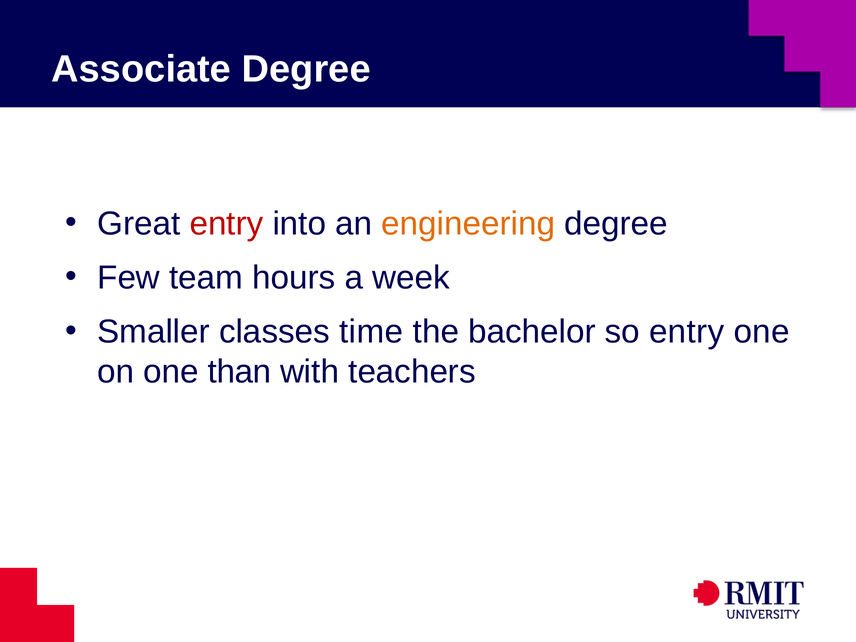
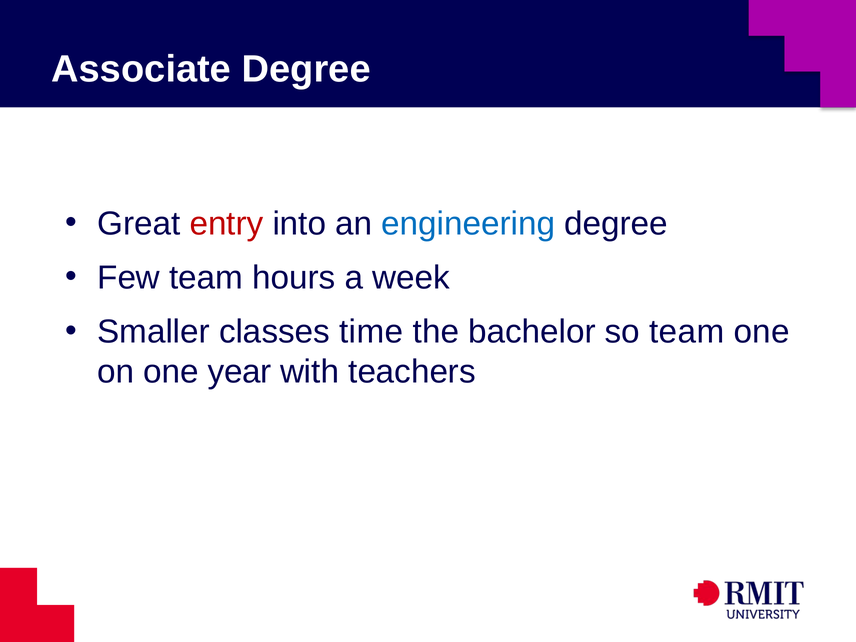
engineering colour: orange -> blue (468, 224)
so entry: entry -> team (687, 332)
than: than -> year (240, 372)
